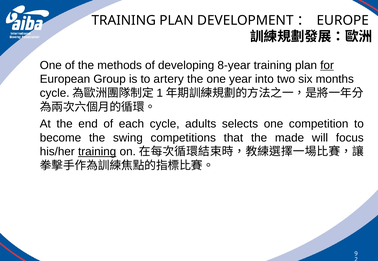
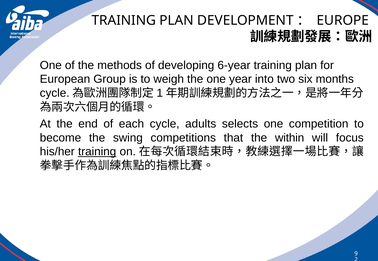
8-year: 8-year -> 6-year (234, 65)
for underline: present -> none (327, 65)
artery: artery -> weigh (169, 79)
made: made -> within (290, 138)
